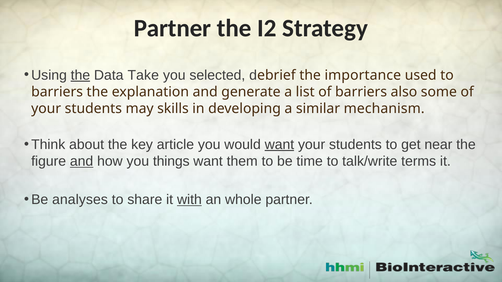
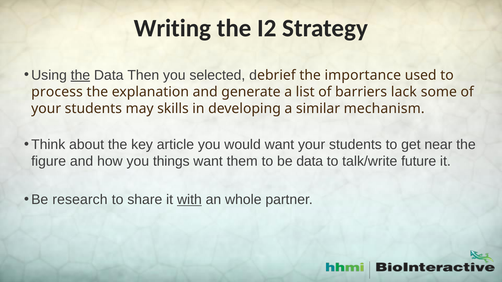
Partner: Partner -> Writing (172, 28)
Take: Take -> Then (143, 75)
barriers: barriers -> process (57, 92)
also: also -> lack (404, 92)
want underline: present -> none (279, 145)
and underline: present -> none (82, 161)
be time: time -> data (310, 161)
terms: terms -> future (419, 161)
analyses: analyses -> research (80, 200)
